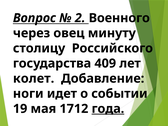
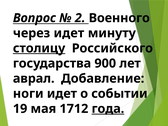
через овец: овец -> идет (69, 33)
столицу underline: none -> present (39, 48)
409: 409 -> 900 (105, 63)
колет: колет -> аврал (34, 78)
